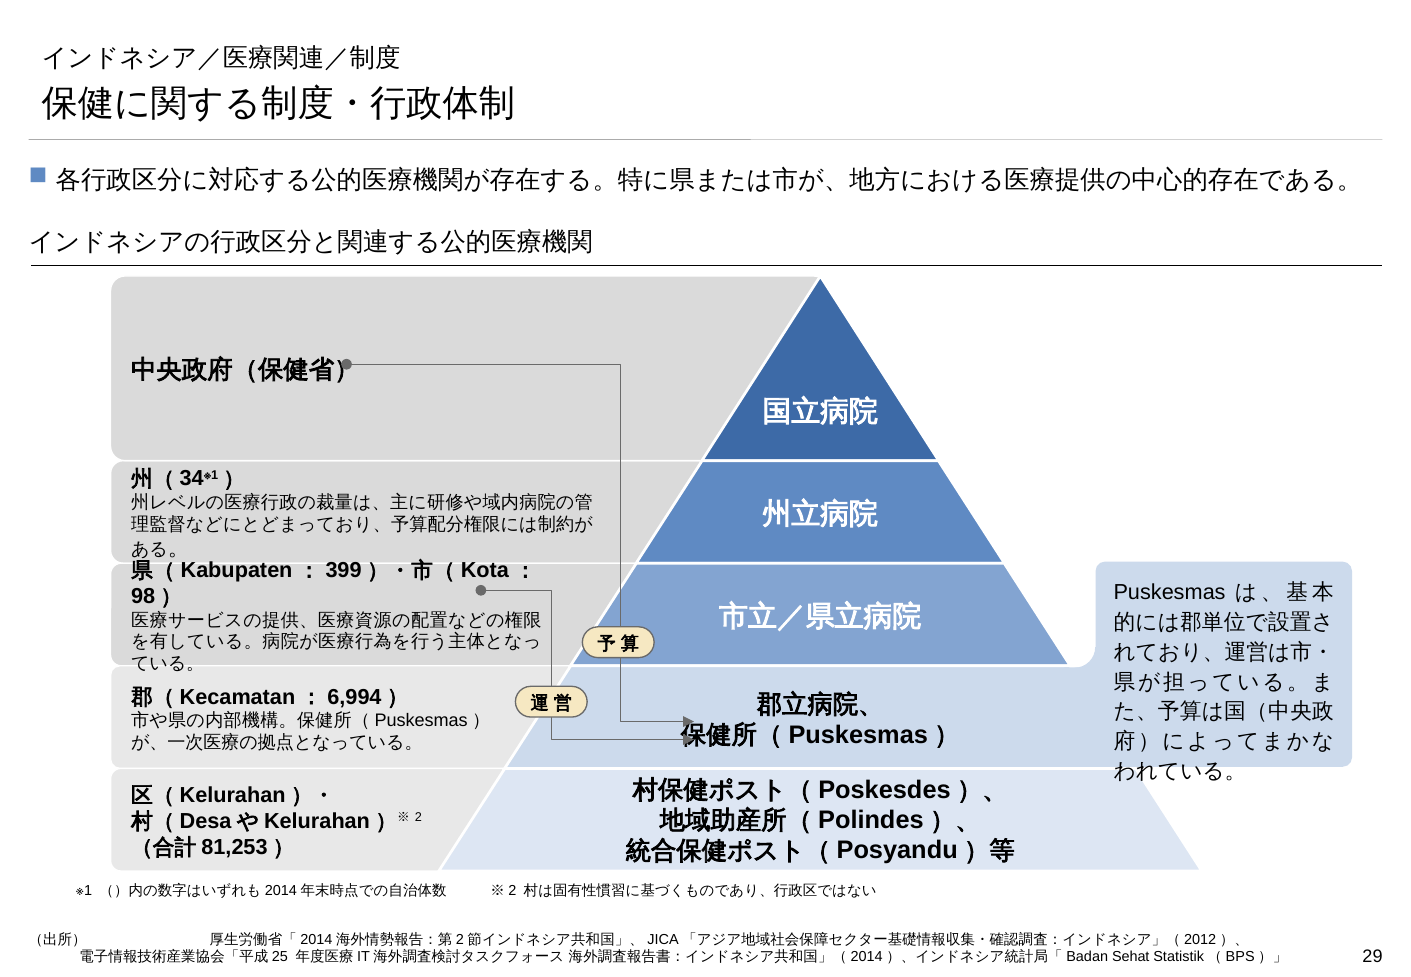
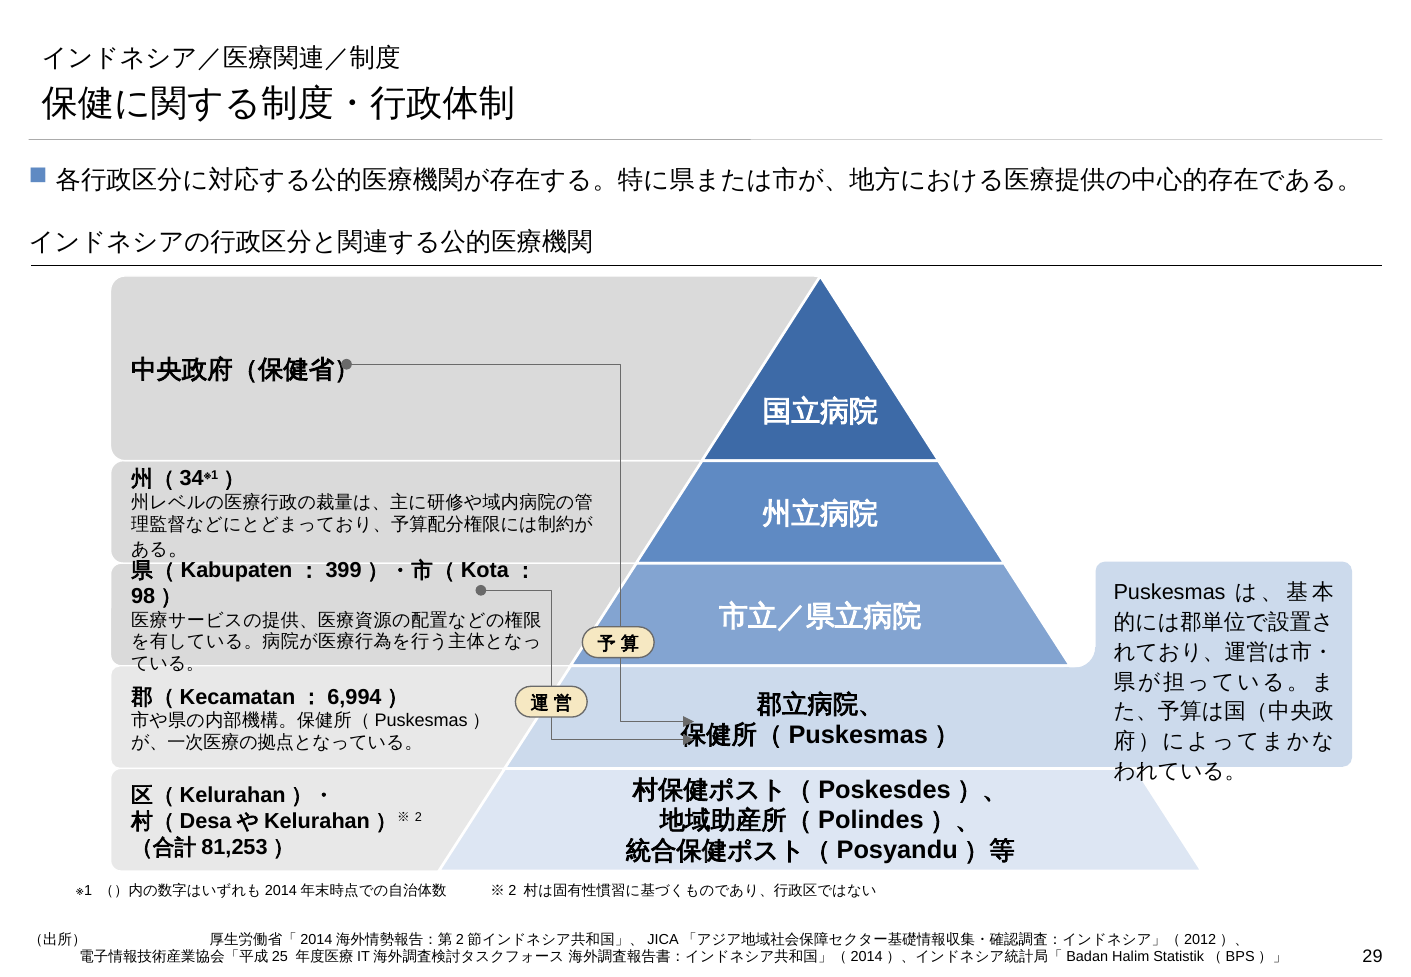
Sehat: Sehat -> Halim (1131, 956)
